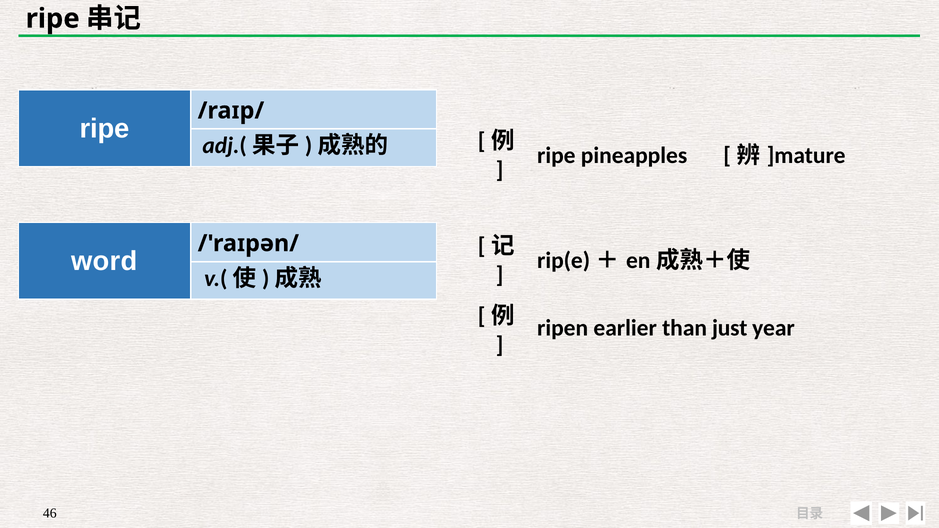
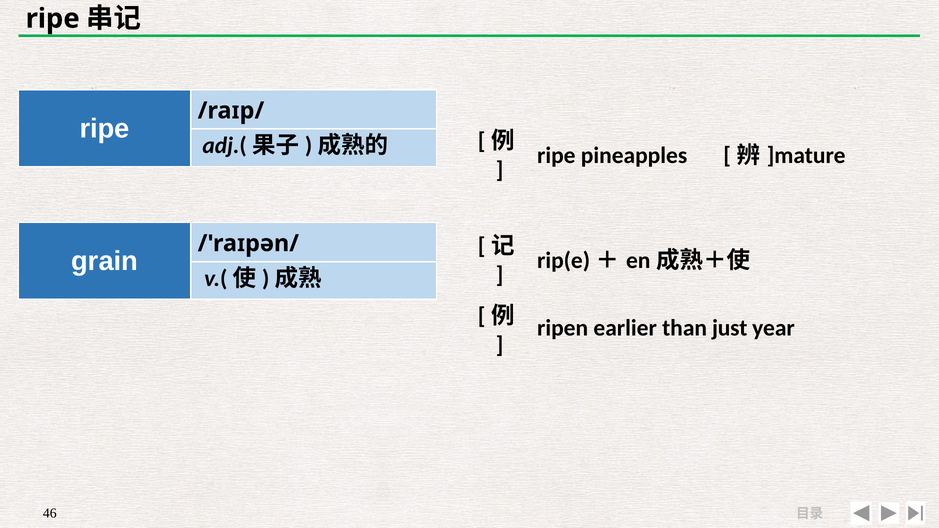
word: word -> grain (105, 261)
